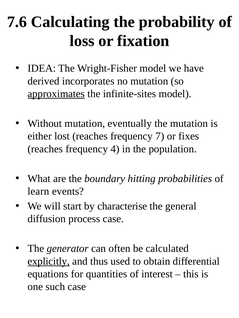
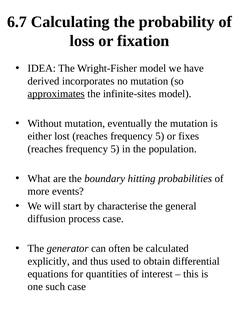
7.6: 7.6 -> 6.7 (17, 22)
lost reaches frequency 7: 7 -> 5 (160, 136)
4: 4 -> 5 (115, 149)
learn: learn -> more (38, 192)
explicitly underline: present -> none (49, 262)
